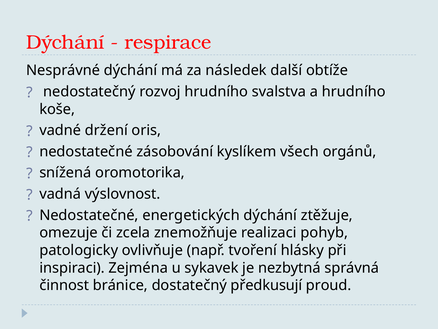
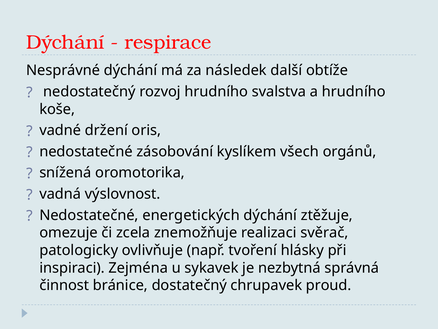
pohyb: pohyb -> svěrač (324, 232)
předkusují: předkusují -> chrupavek (266, 285)
